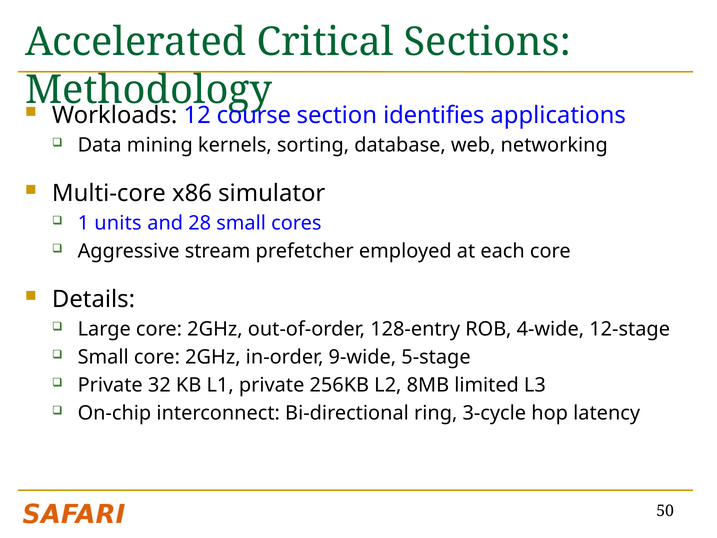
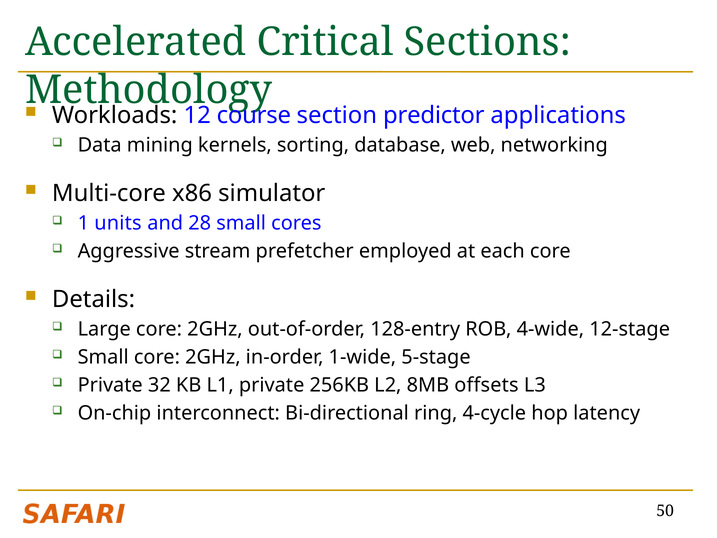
identifies: identifies -> predictor (434, 115)
9-wide: 9-wide -> 1-wide (362, 357)
limited: limited -> offsets (486, 385)
3-cycle: 3-cycle -> 4-cycle (494, 413)
